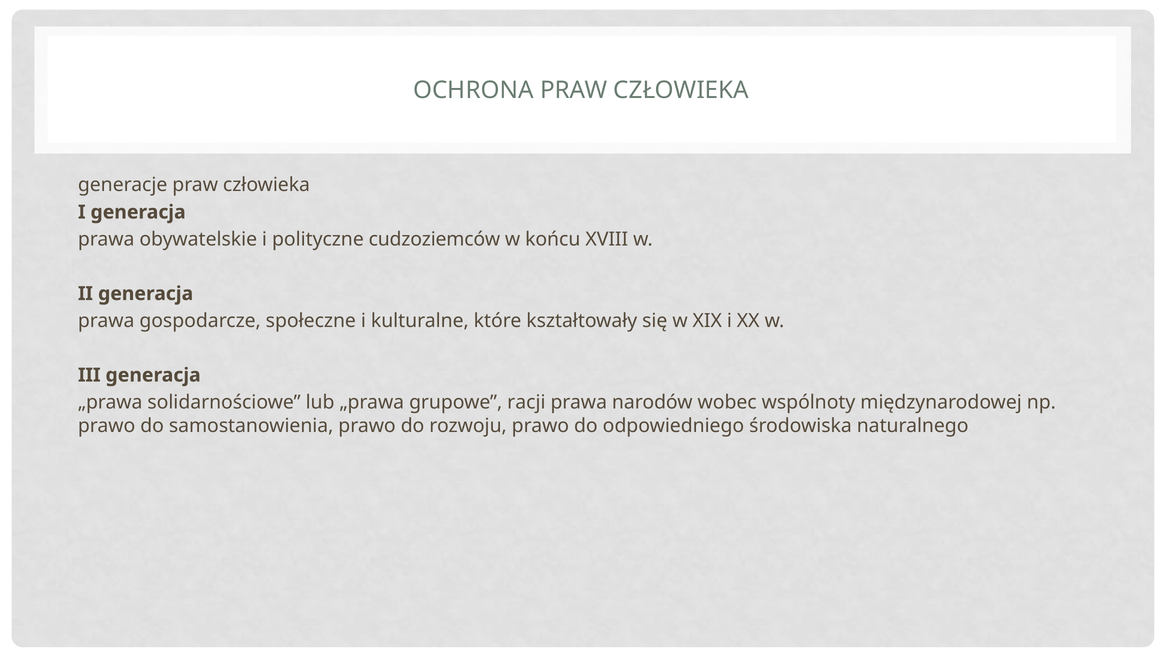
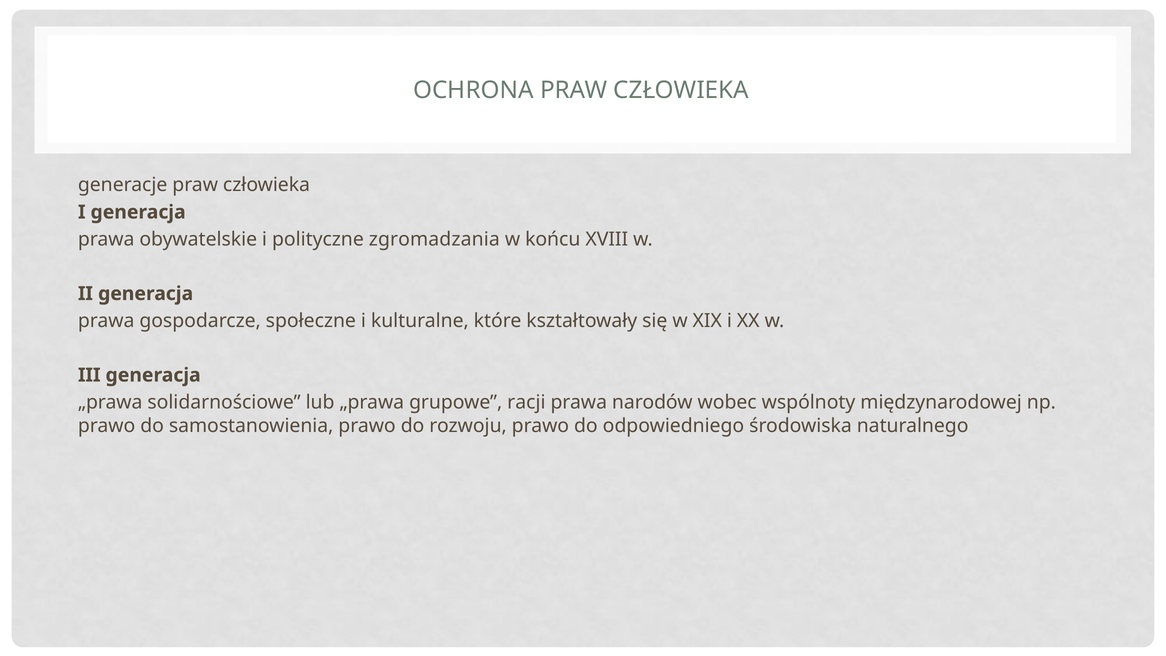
cudzoziemców: cudzoziemców -> zgromadzania (434, 239)
